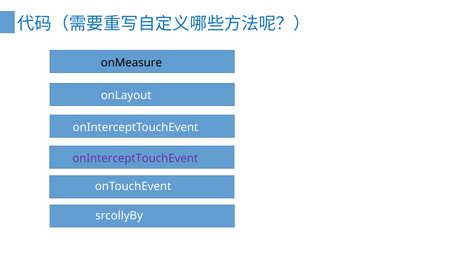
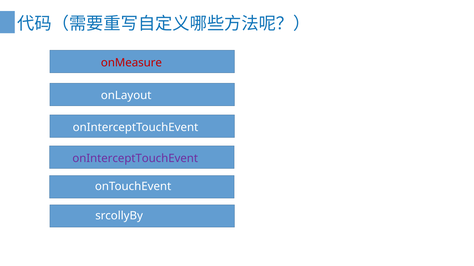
onMeasure colour: black -> red (131, 63)
